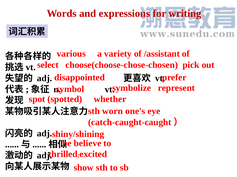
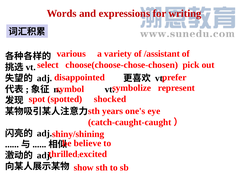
whether: whether -> shocked (110, 99)
worn: worn -> years (113, 112)
